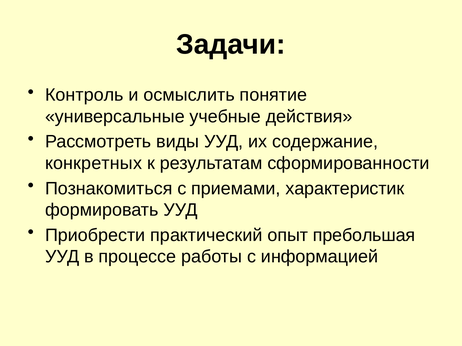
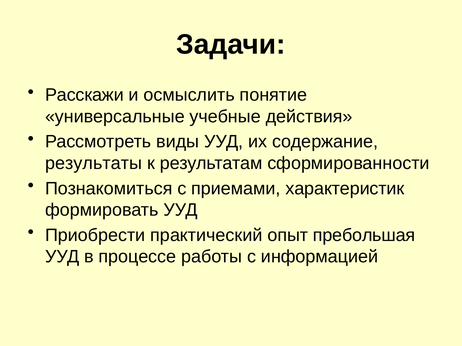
Контроль: Контроль -> Расскажи (84, 95)
конкретных: конкретных -> результаты (94, 164)
